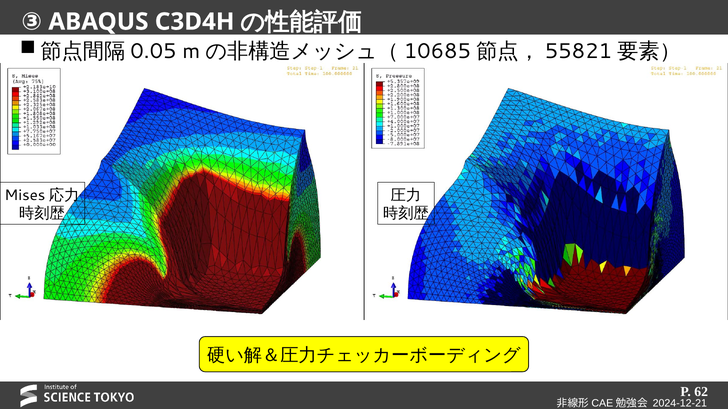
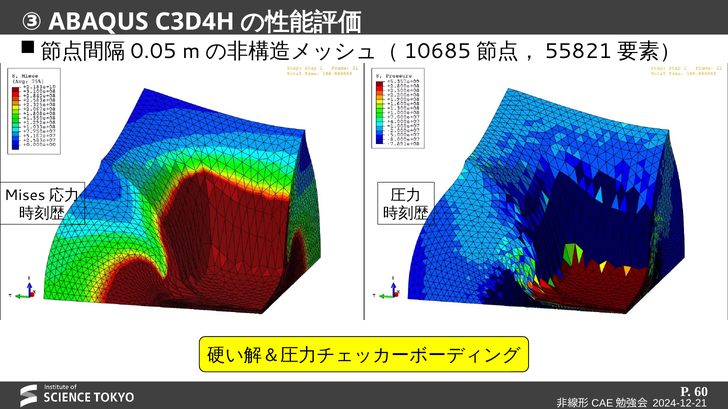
62: 62 -> 60 (701, 392)
